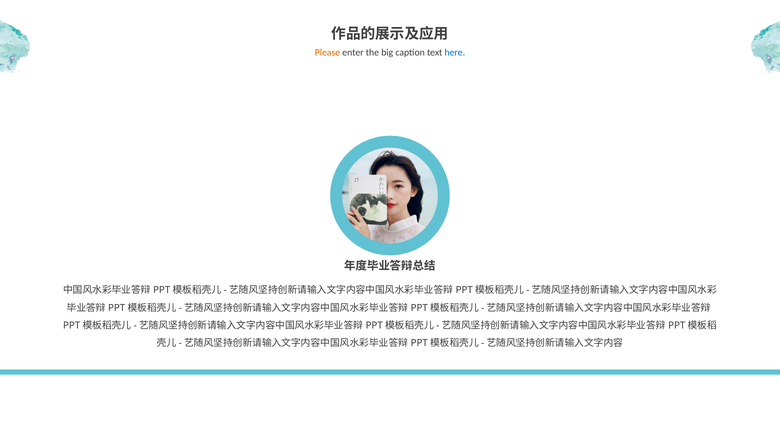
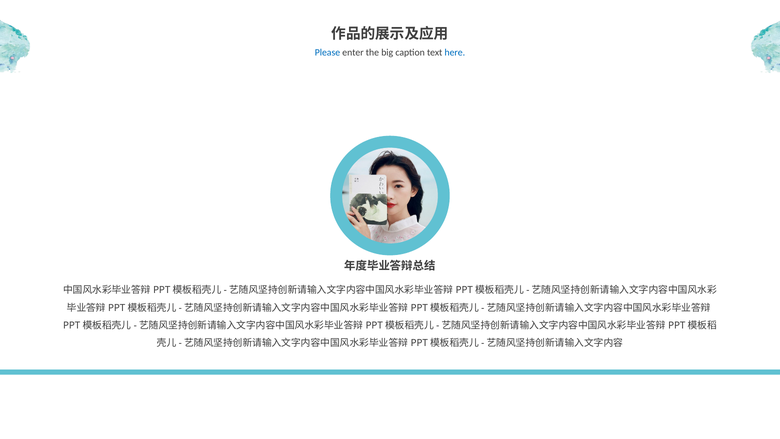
Please colour: orange -> blue (327, 53)
